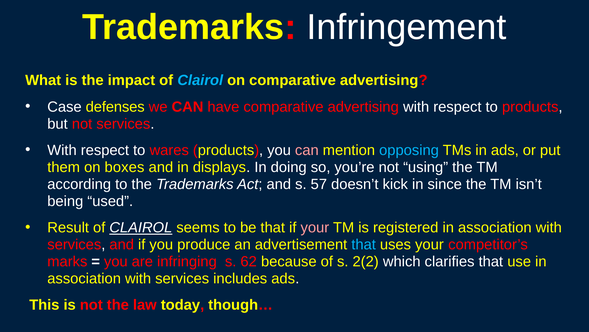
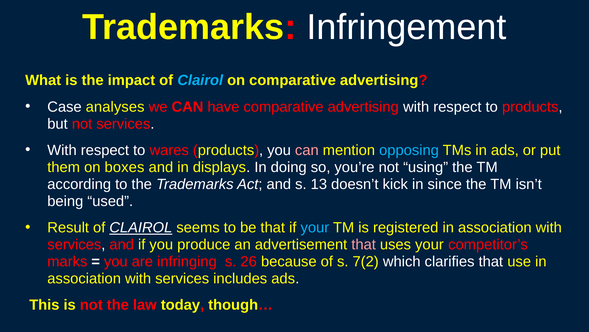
defenses: defenses -> analyses (115, 107)
57: 57 -> 13 (319, 184)
your colour: pink -> light blue (315, 227)
that colour: light blue -> pink (364, 244)
62: 62 -> 26 (249, 261)
2(2: 2(2 -> 7(2 (366, 261)
